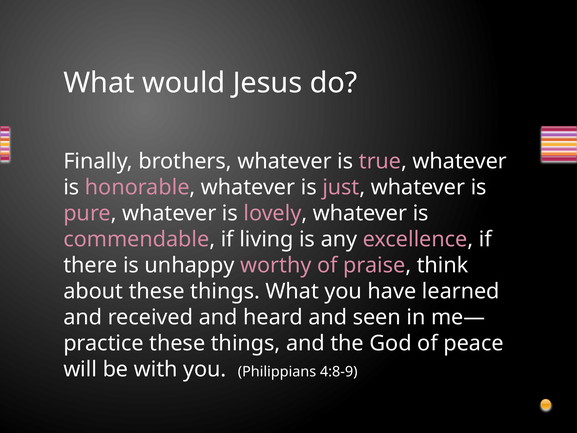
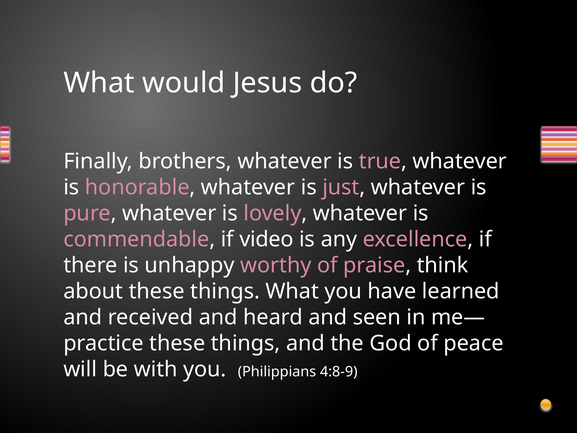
living: living -> video (267, 239)
